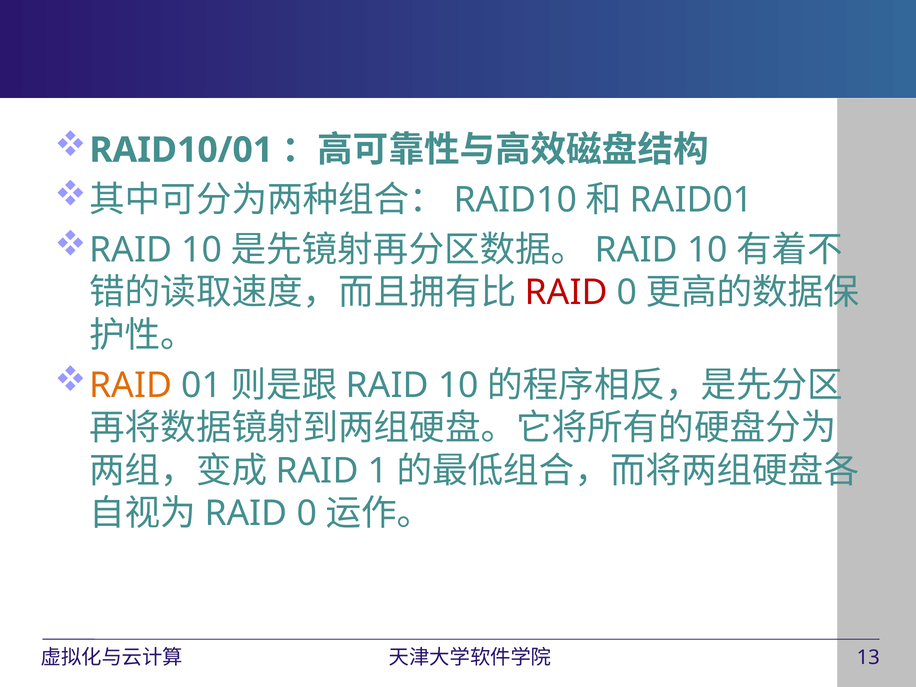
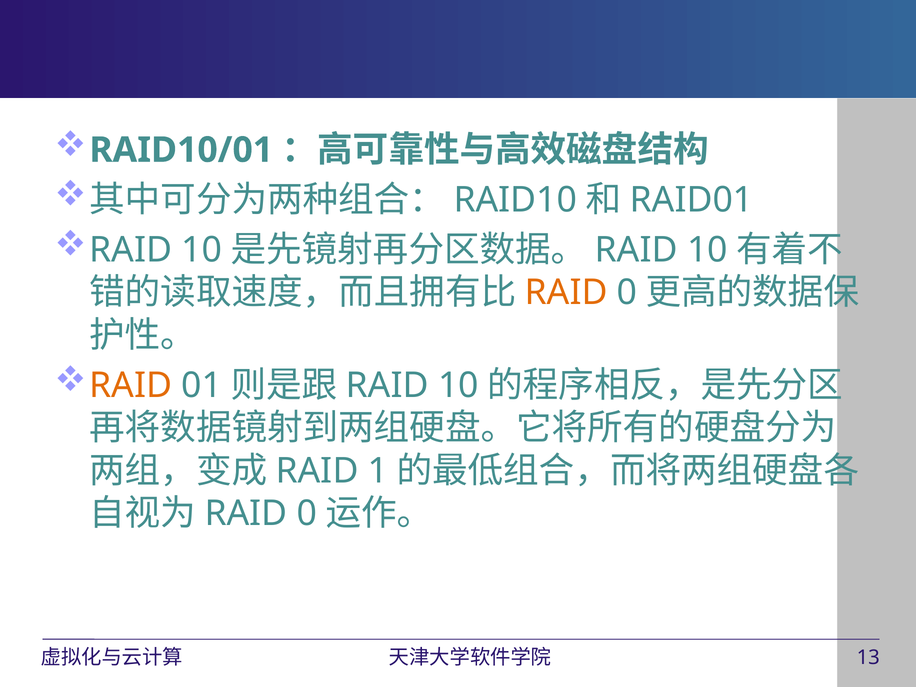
RAID colour: red -> orange (566, 293)
